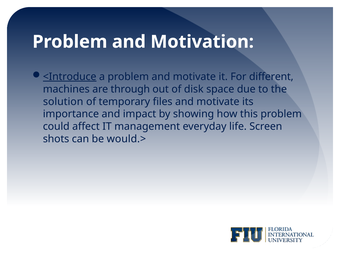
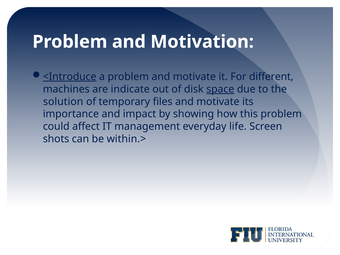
through: through -> indicate (130, 89)
space underline: none -> present (220, 89)
would.>: would.> -> within.> (126, 139)
